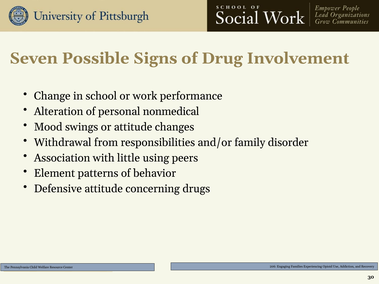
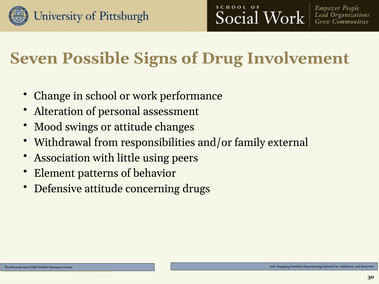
nonmedical: nonmedical -> assessment (171, 112)
disorder: disorder -> external (288, 143)
